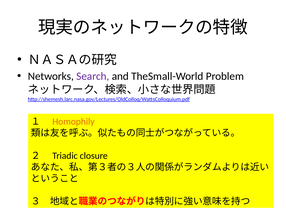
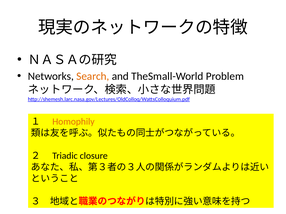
Search colour: purple -> orange (93, 76)
